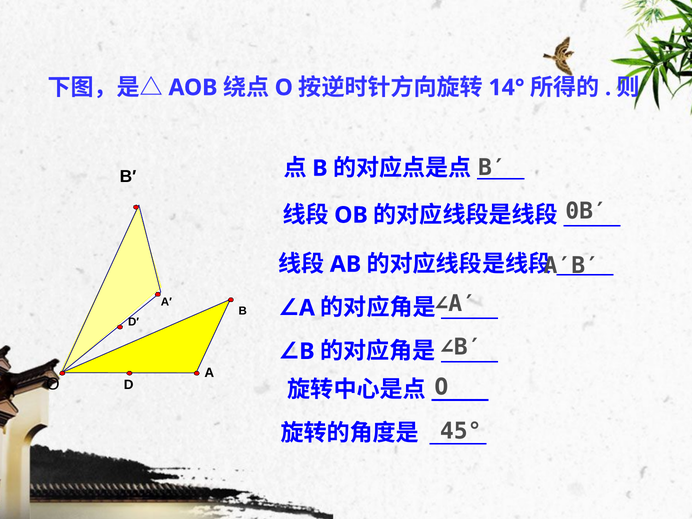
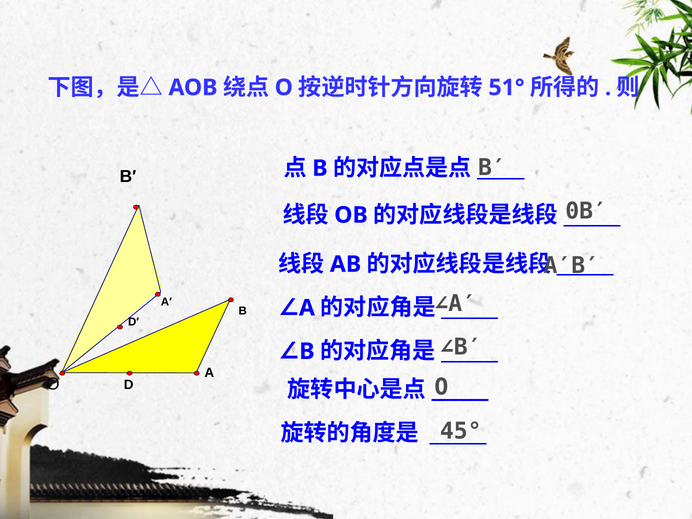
14°: 14° -> 51° (507, 88)
